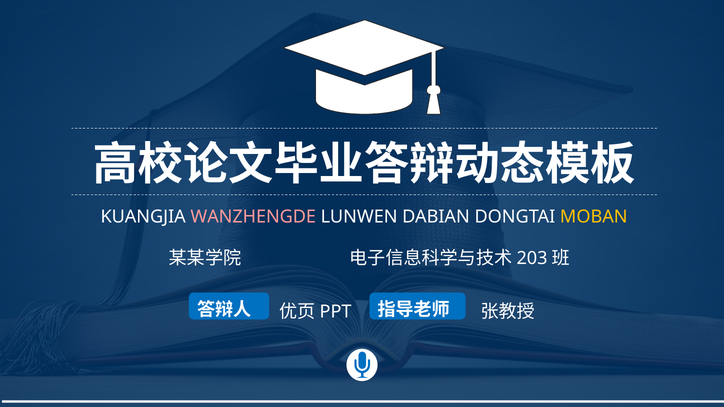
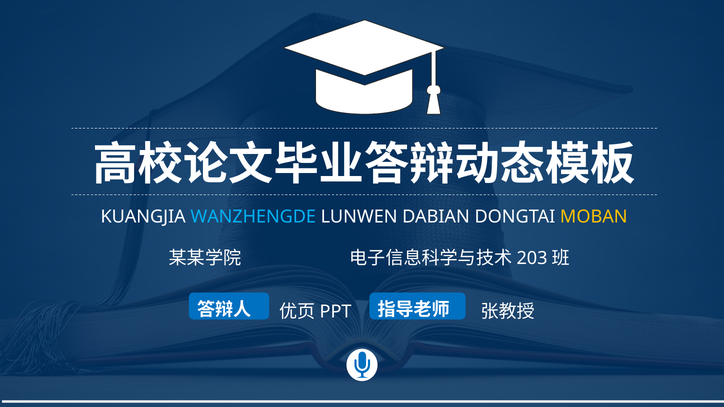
WANZHENGDE colour: pink -> light blue (253, 217)
